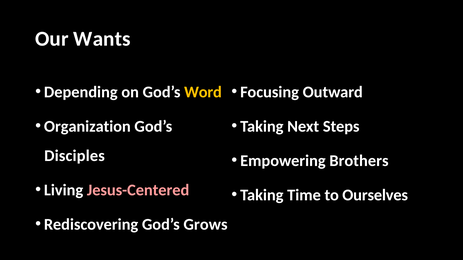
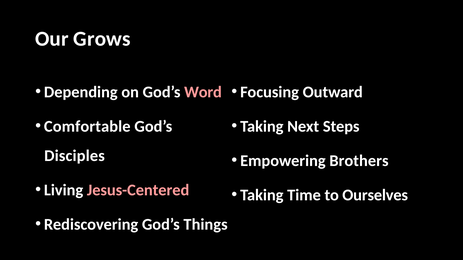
Wants: Wants -> Grows (102, 39)
Word colour: yellow -> pink (203, 92)
Organization: Organization -> Comfortable (87, 127)
Grows: Grows -> Things (206, 225)
